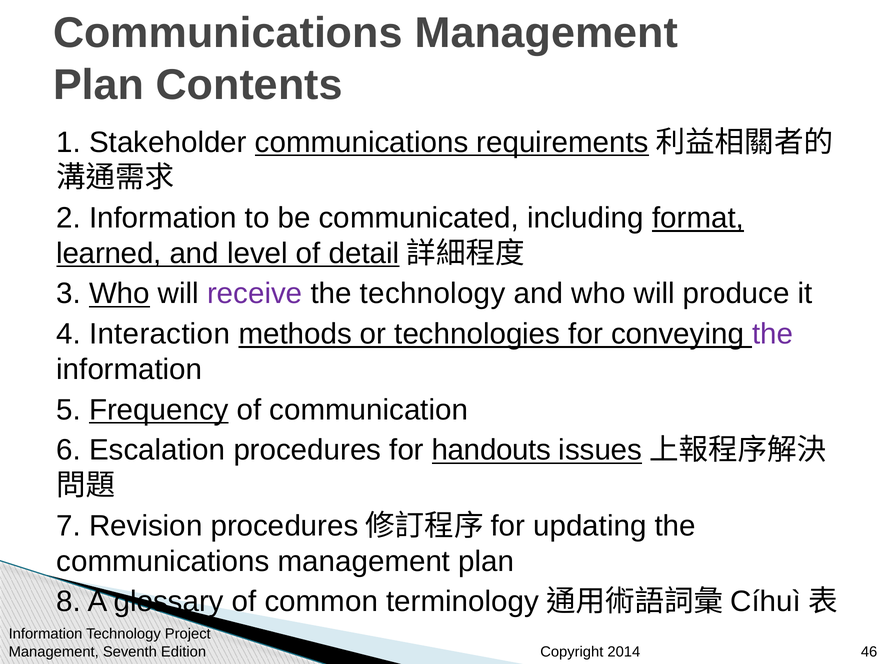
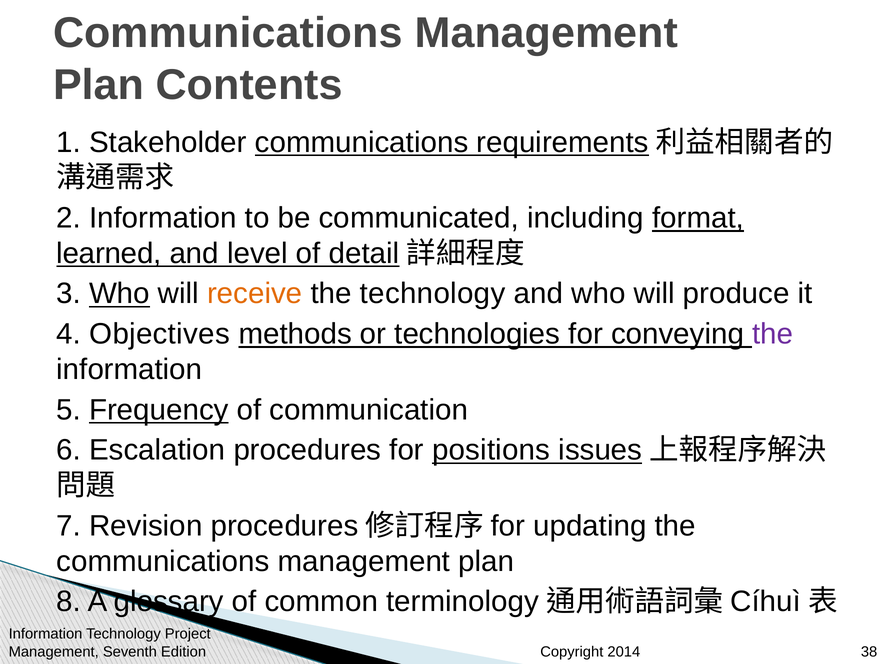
receive colour: purple -> orange (255, 294)
Interaction: Interaction -> Objectives (160, 334)
handouts: handouts -> positions (491, 450)
46: 46 -> 38 (869, 652)
